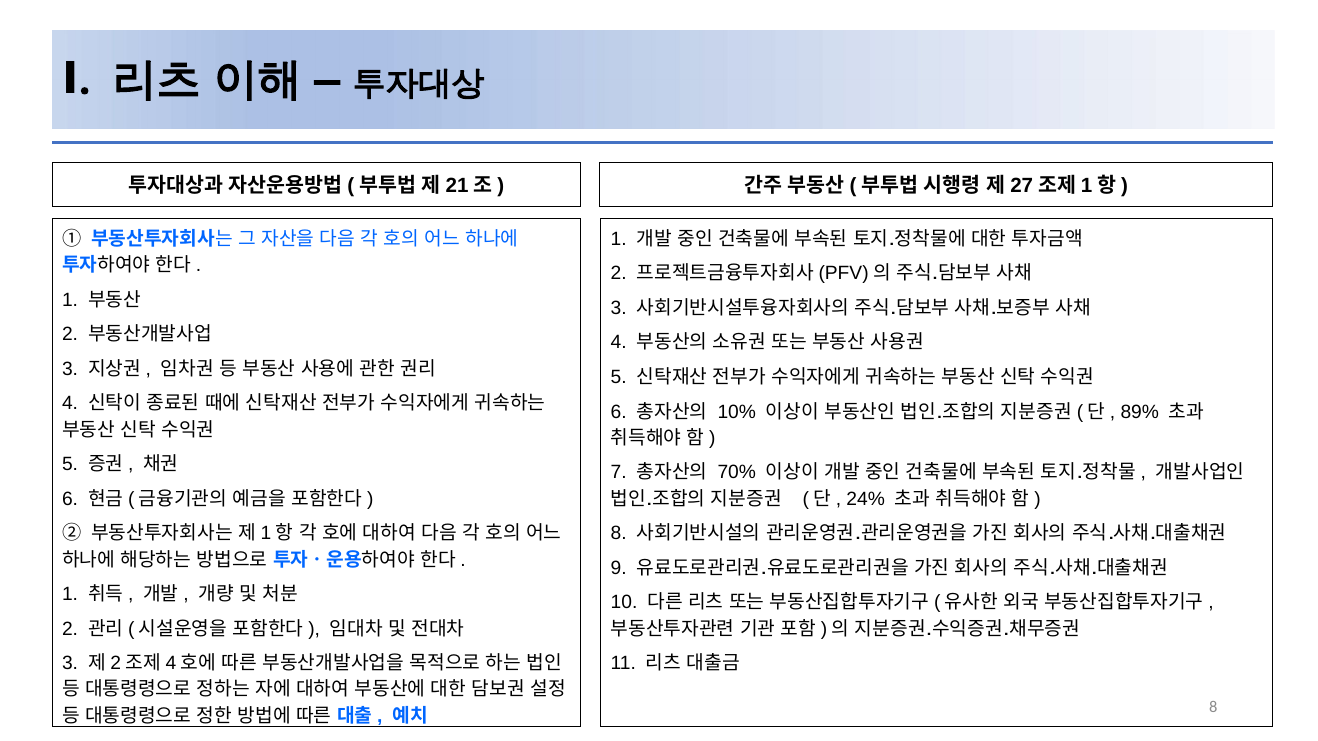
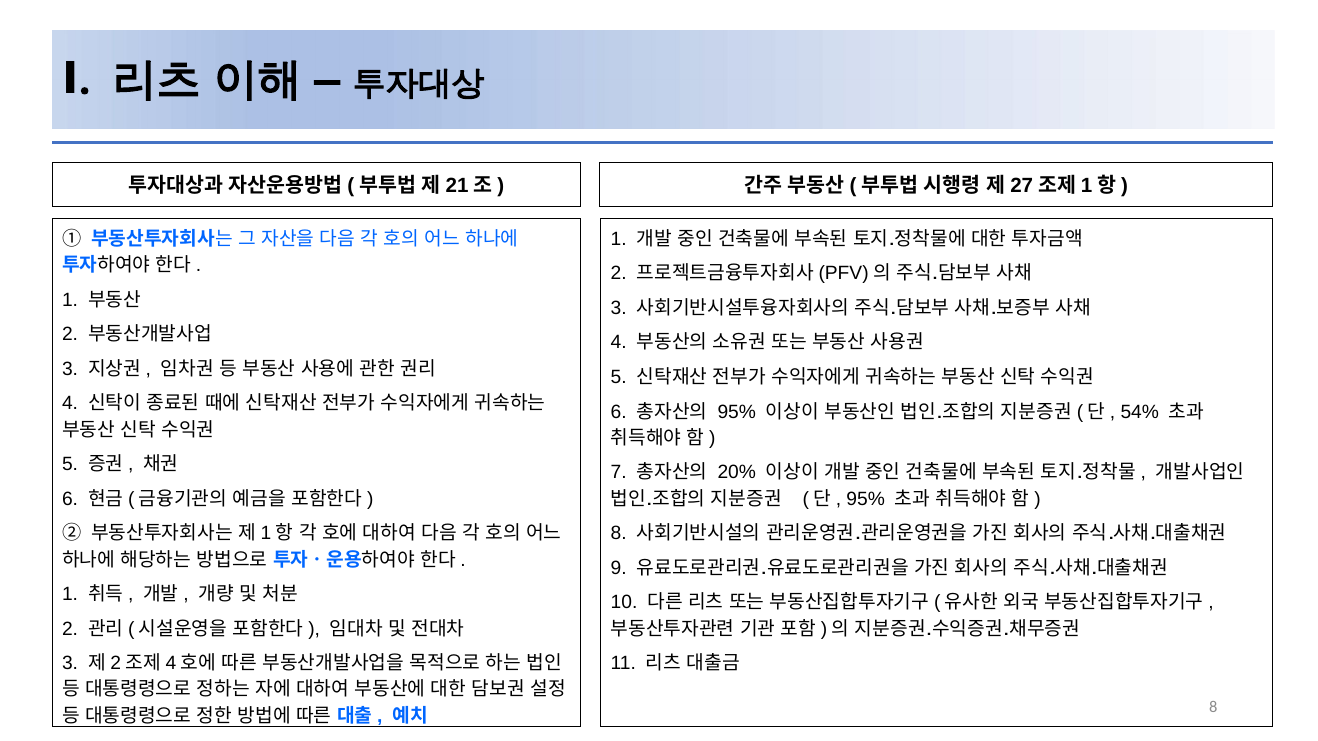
10%: 10% -> 95% (737, 412)
89%: 89% -> 54% (1140, 412)
70%: 70% -> 20% (737, 473)
24%: 24% -> 95% (866, 499)
